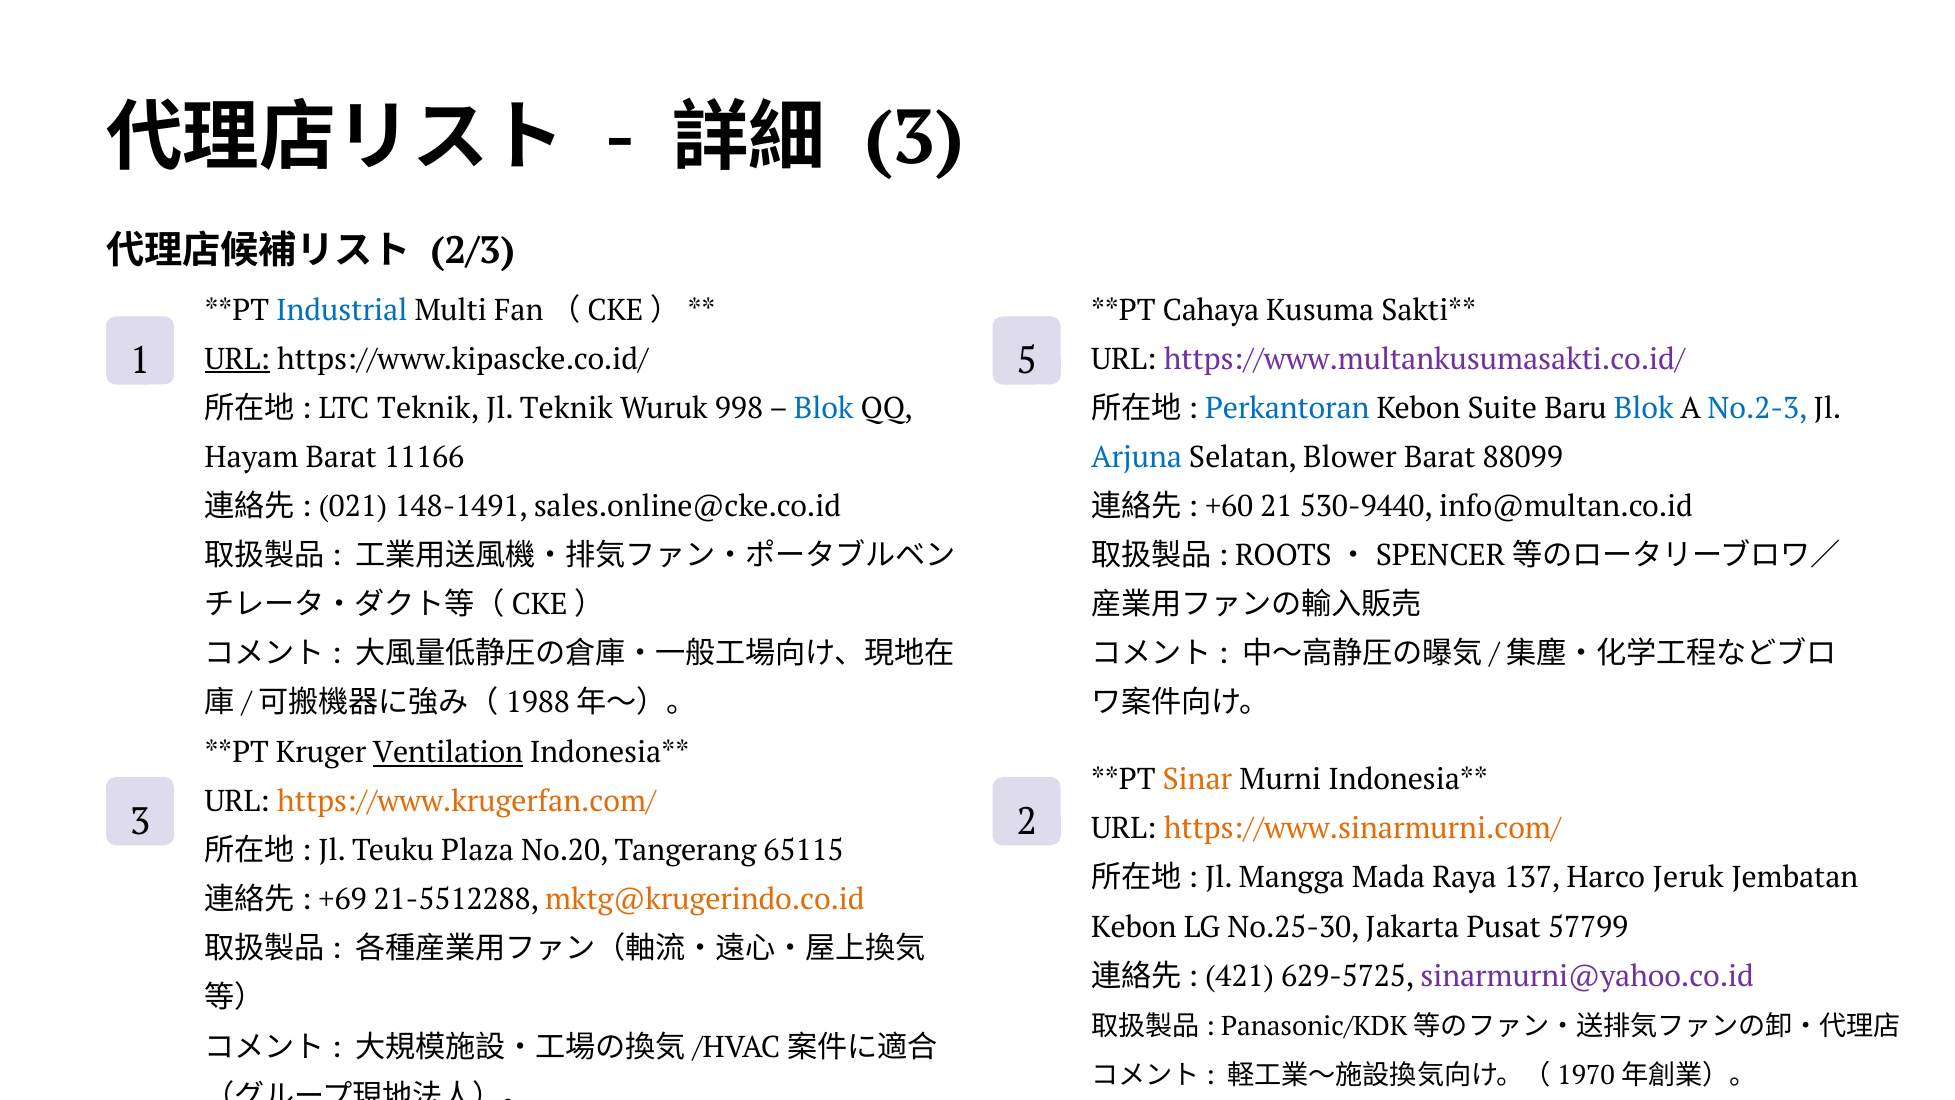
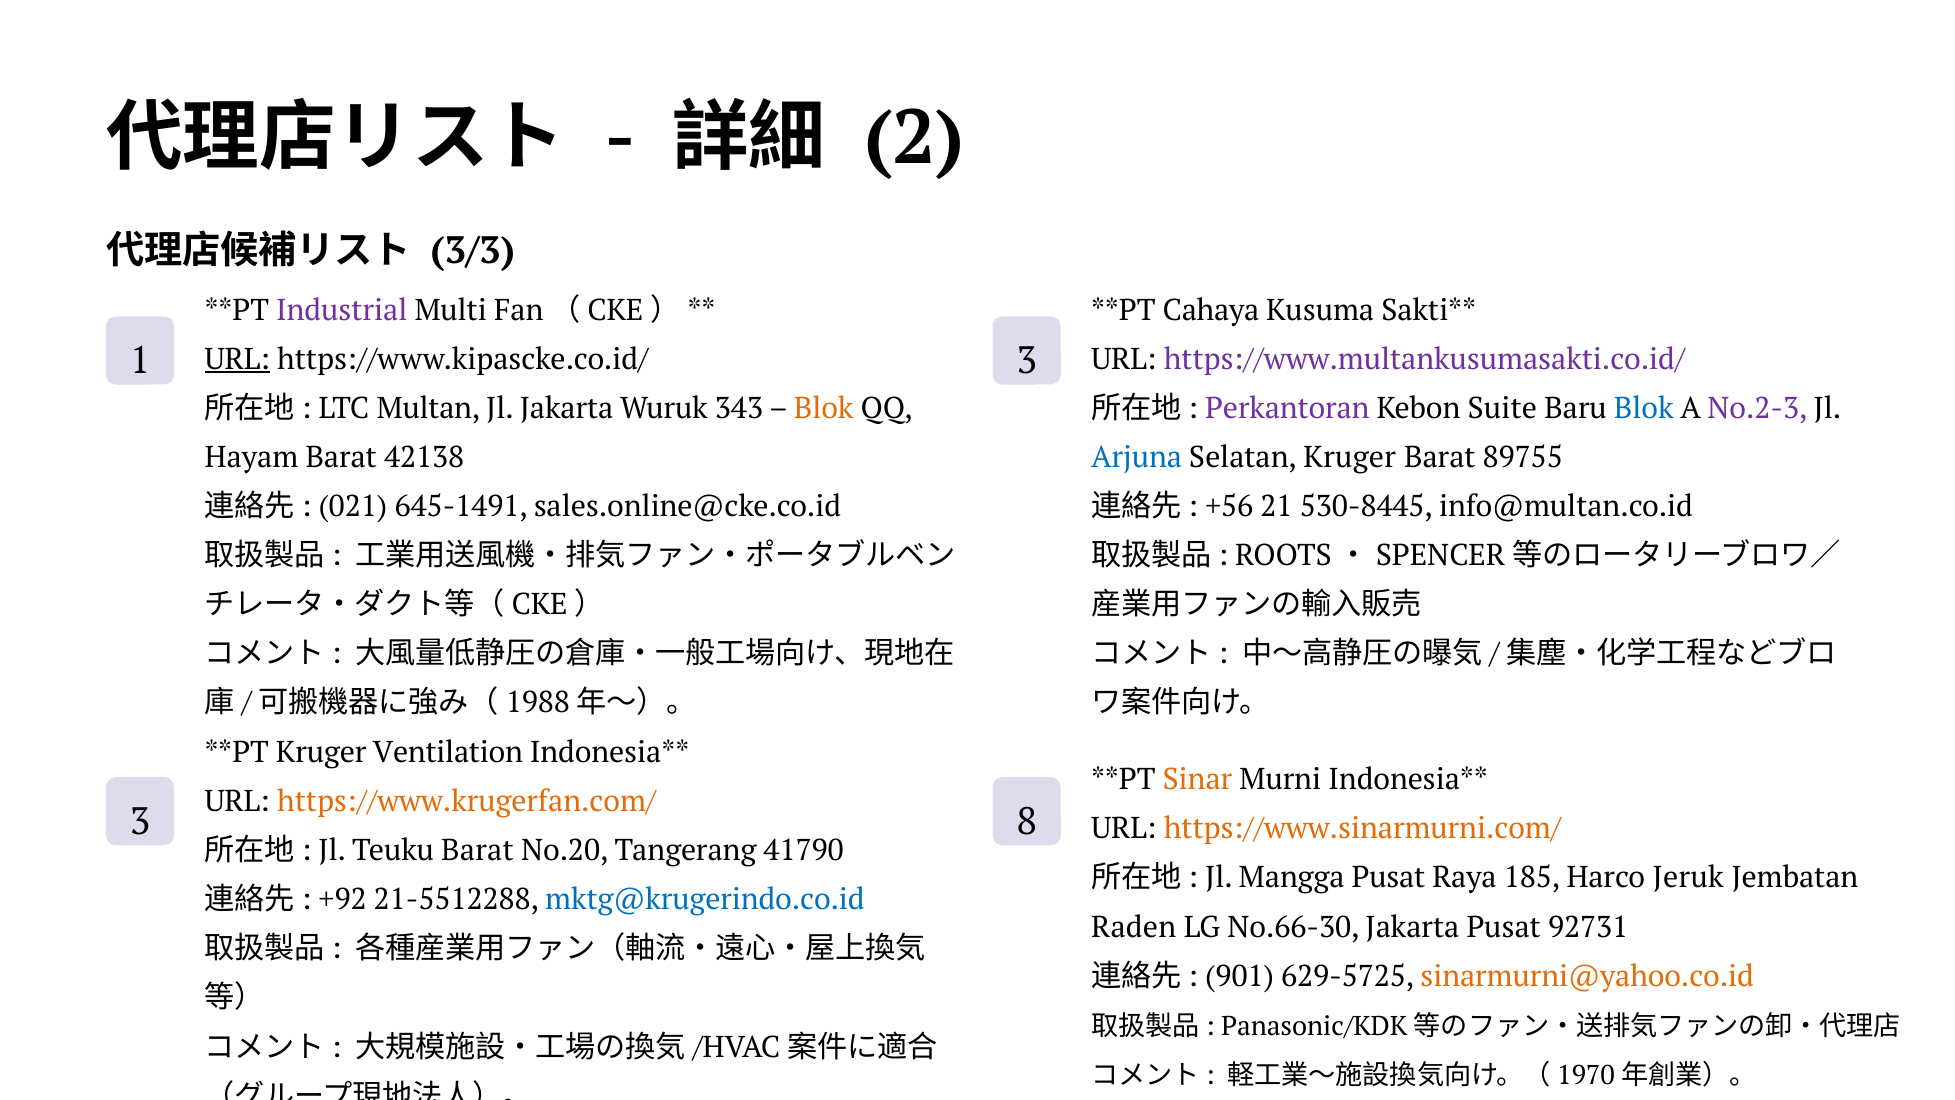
3: 3 -> 2 (914, 138)
2/3: 2/3 -> 3/3 (473, 251)
Industrial colour: blue -> purple (342, 310)
1 5: 5 -> 3 (1027, 361)
LTC Teknik: Teknik -> Multan (429, 408)
Jl Teknik: Teknik -> Jakarta (567, 408)
998: 998 -> 343 (739, 408)
Blok colour: blue -> orange (824, 408)
Perkantoran colour: blue -> purple (1287, 409)
No.2-3 colour: blue -> purple (1758, 409)
11166: 11166 -> 42138 (424, 457)
Selatan Blower: Blower -> Kruger (1350, 458)
88099: 88099 -> 89755 (1523, 458)
148-1491: 148-1491 -> 645-1491 (461, 506)
+60: +60 -> +56 (1229, 507)
530-9440: 530-9440 -> 530-8445 (1366, 507)
Ventilation underline: present -> none (448, 753)
2: 2 -> 8 (1027, 821)
Teuku Plaza: Plaza -> Barat (477, 851)
65115: 65115 -> 41790 (804, 851)
Mangga Mada: Mada -> Pusat (1389, 878)
137: 137 -> 185 (1532, 878)
+69: +69 -> +92 (343, 900)
mktg@krugerindo.co.id colour: orange -> blue (705, 900)
Kebon: Kebon -> Raden (1134, 927)
No.25-30: No.25-30 -> No.66-30 (1294, 927)
57799: 57799 -> 92731 (1588, 927)
421: 421 -> 901 (1240, 976)
sinarmurni@yahoo.co.id colour: purple -> orange (1587, 976)
